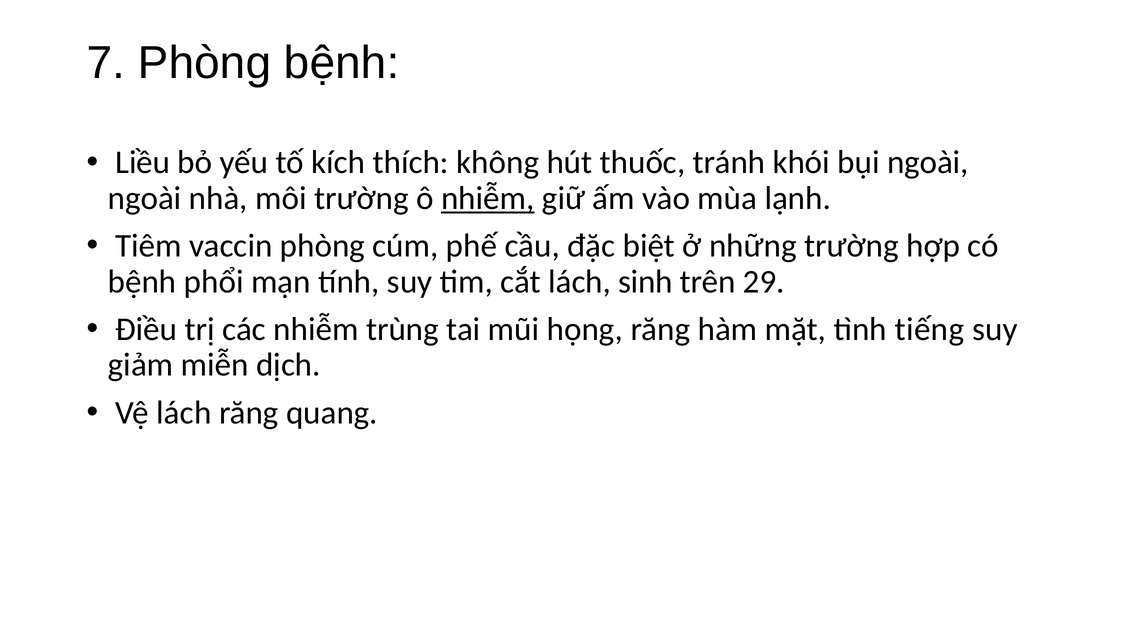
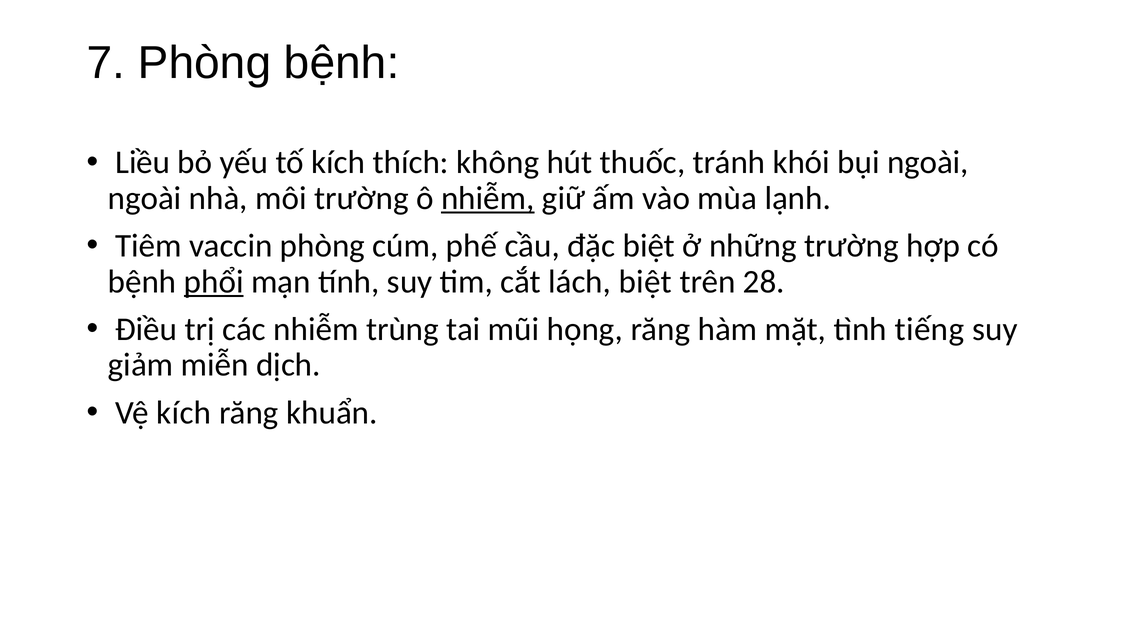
phổi underline: none -> present (214, 282)
lách sinh: sinh -> biệt (645, 282)
29: 29 -> 28 (764, 282)
Vệ lách: lách -> kích (184, 413)
quang: quang -> khuẩn (332, 413)
